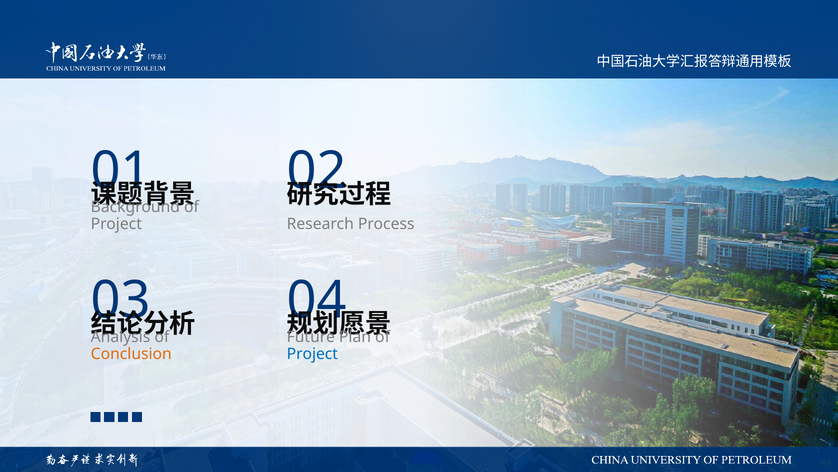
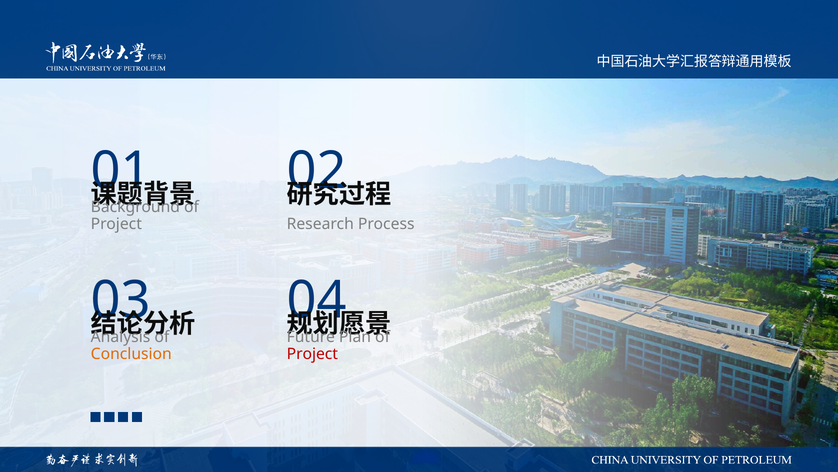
Project colour: blue -> red (312, 353)
